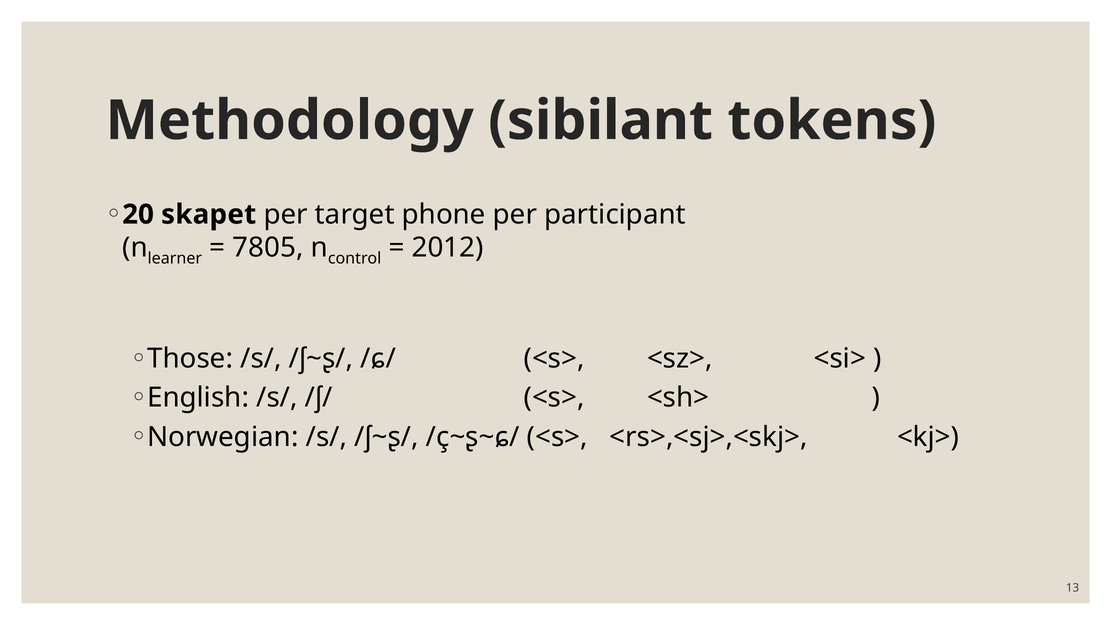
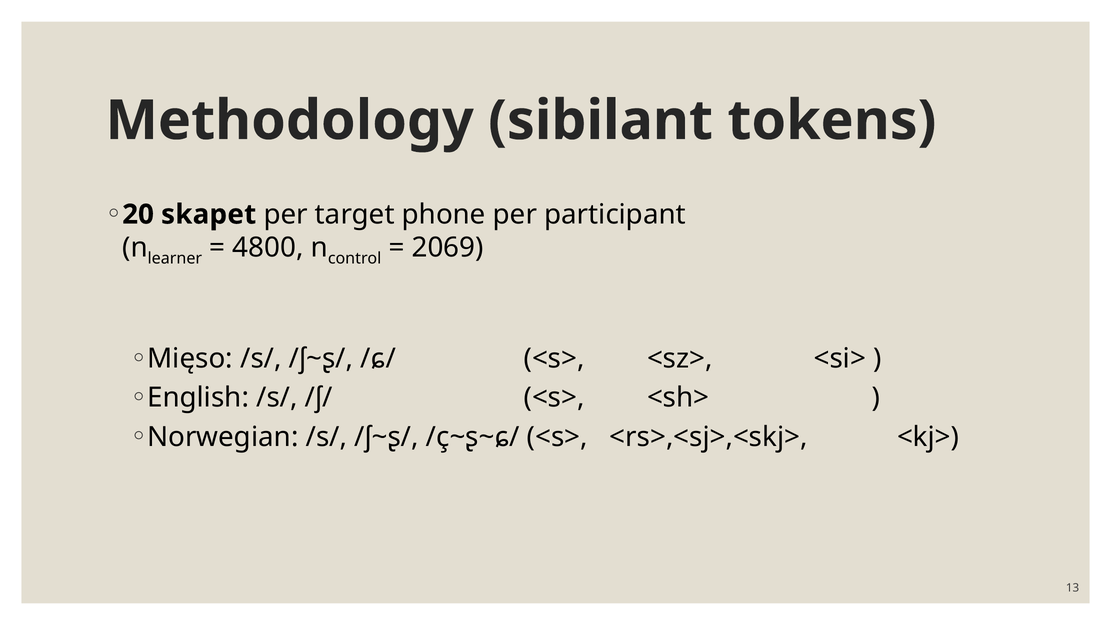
7805: 7805 -> 4800 (268, 248)
2012: 2012 -> 2069 (448, 248)
Those: Those -> Mięso (190, 359)
